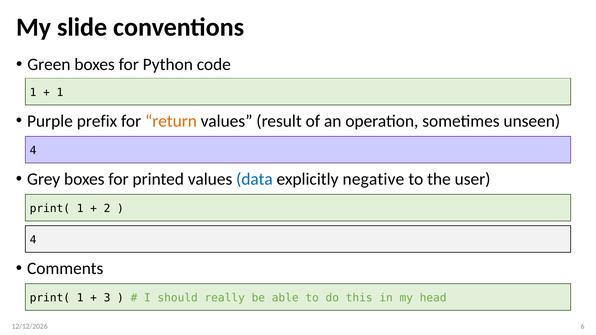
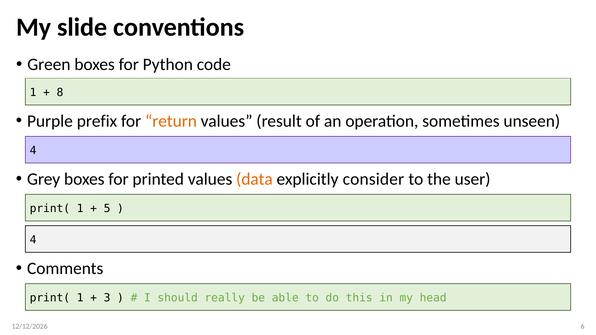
1: 1 -> 8 (60, 92)
data colour: blue -> orange (254, 179)
negative: negative -> consider (373, 179)
2: 2 -> 5 (107, 209)
